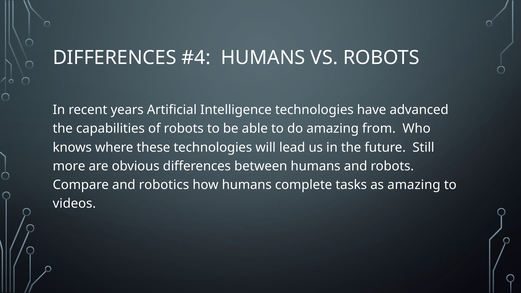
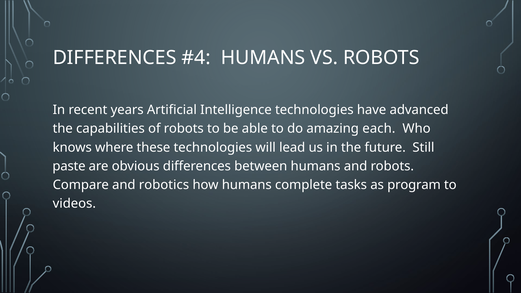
from: from -> each (379, 129)
more: more -> paste (69, 166)
as amazing: amazing -> program (414, 185)
